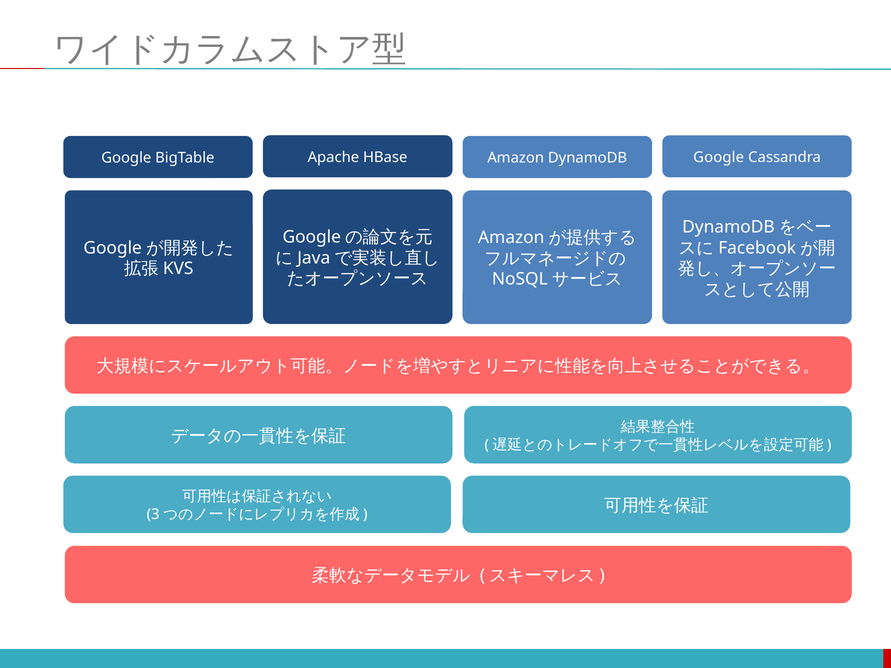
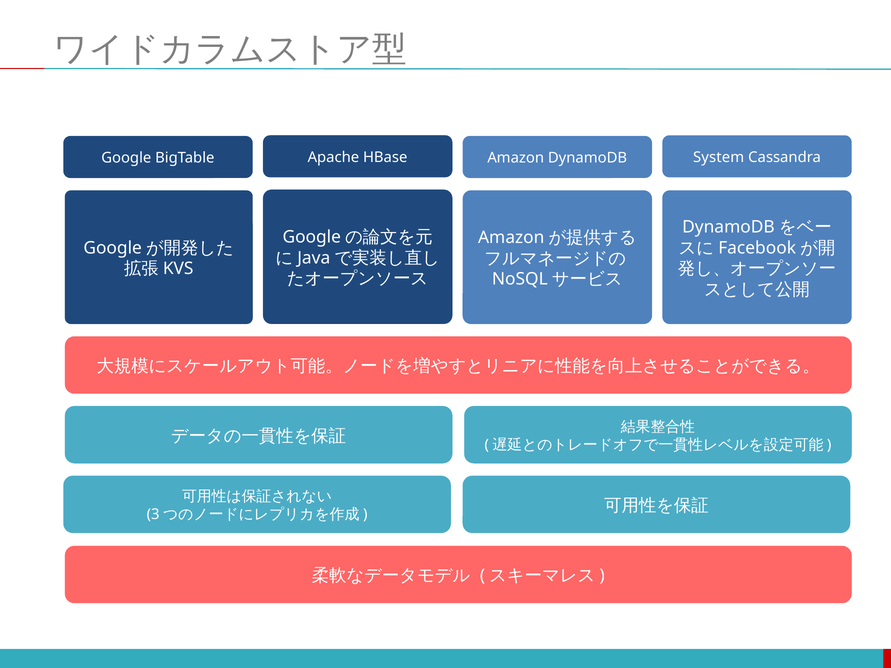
DynamoDB Google: Google -> System (719, 157)
